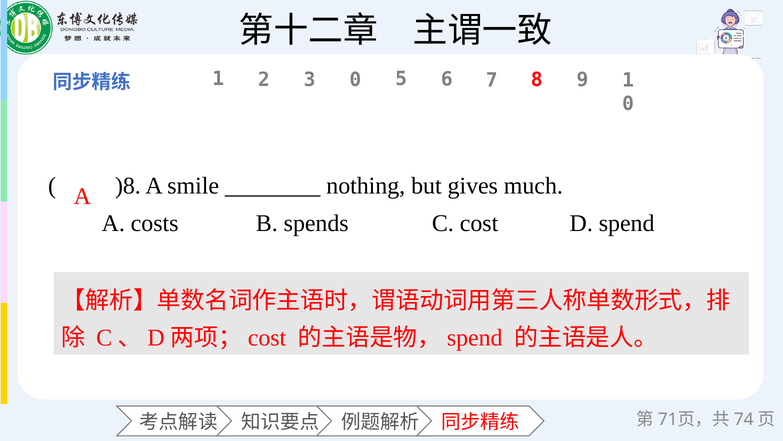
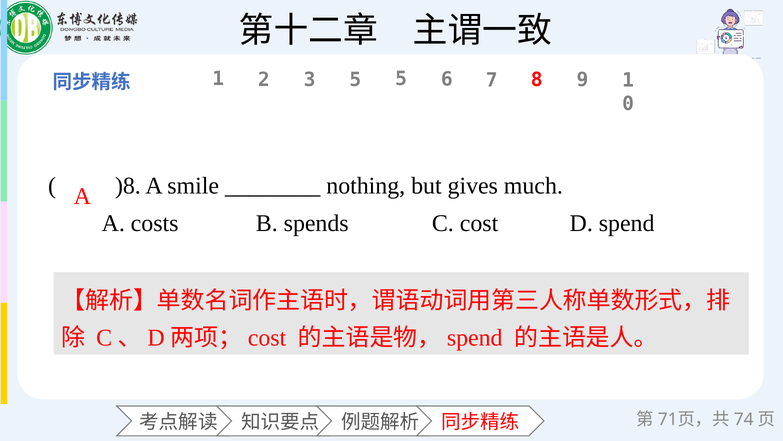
2 0: 0 -> 5 (355, 79)
